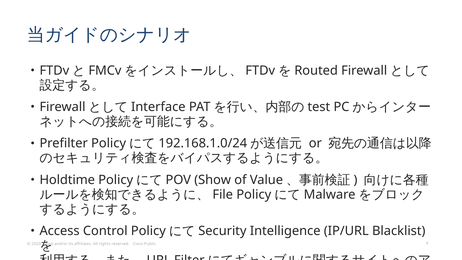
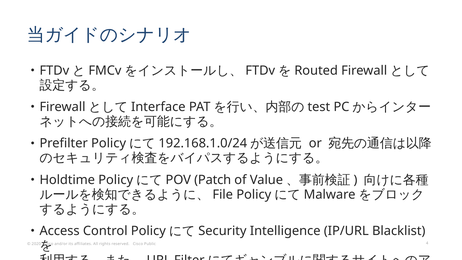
Show: Show -> Patch (213, 180)
